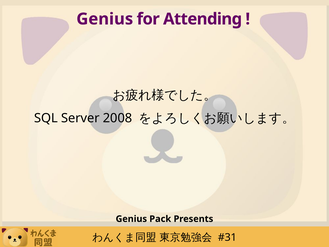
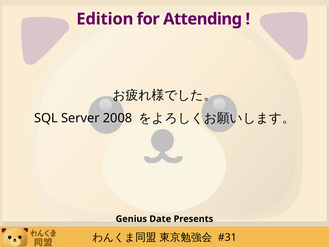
Genius: Genius -> Edition (105, 19)
Pack: Pack -> Date (160, 219)
